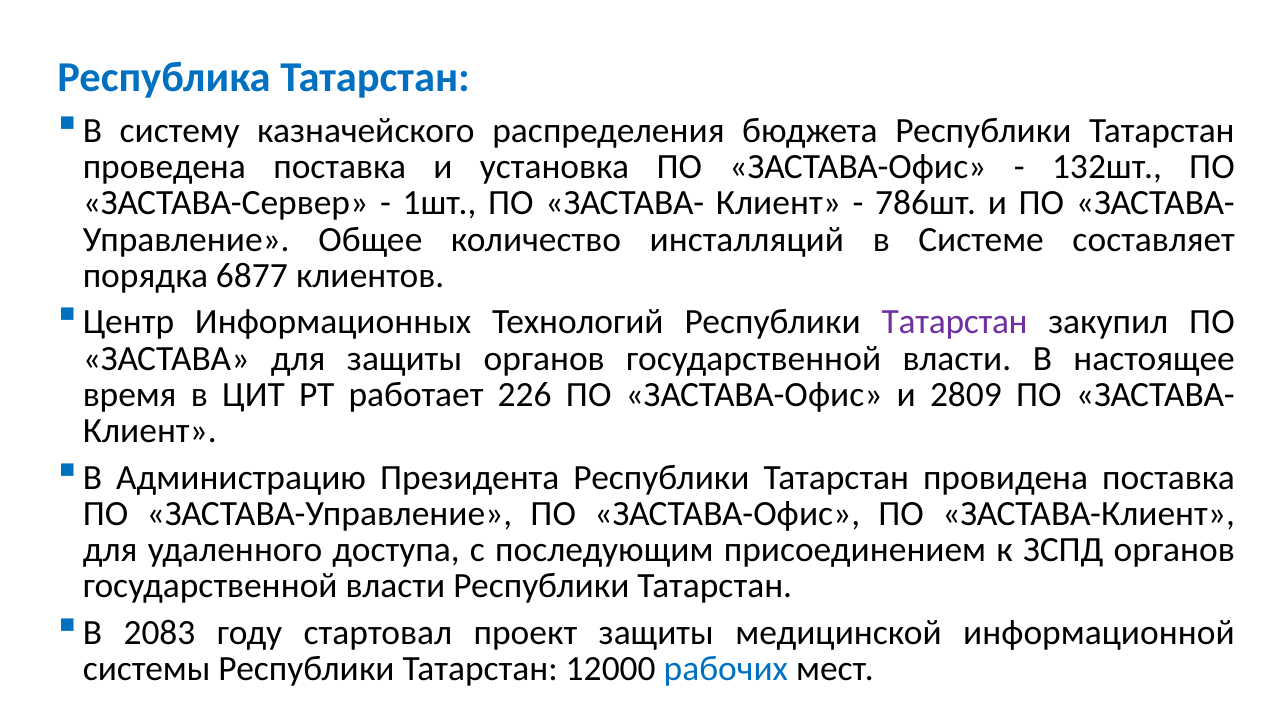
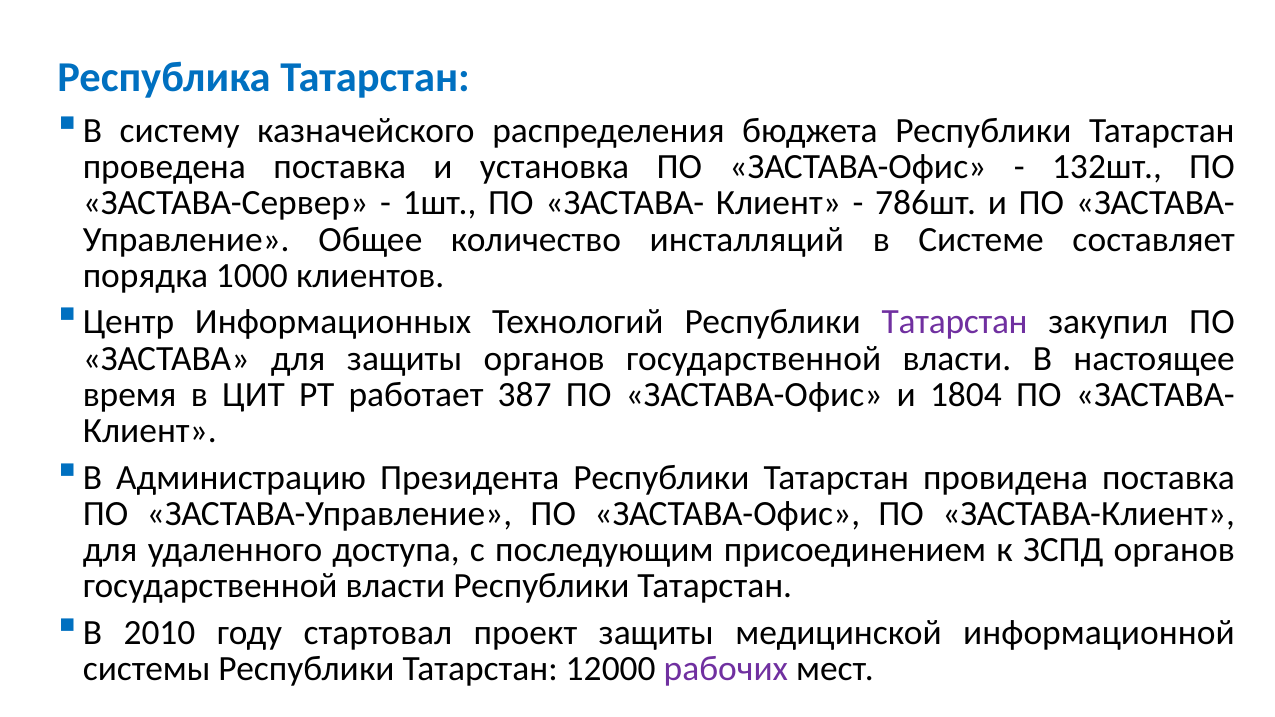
6877: 6877 -> 1000 (252, 276)
226: 226 -> 387 (525, 395)
2809: 2809 -> 1804 (966, 395)
2083: 2083 -> 2010 (159, 633)
рабочих colour: blue -> purple (726, 669)
